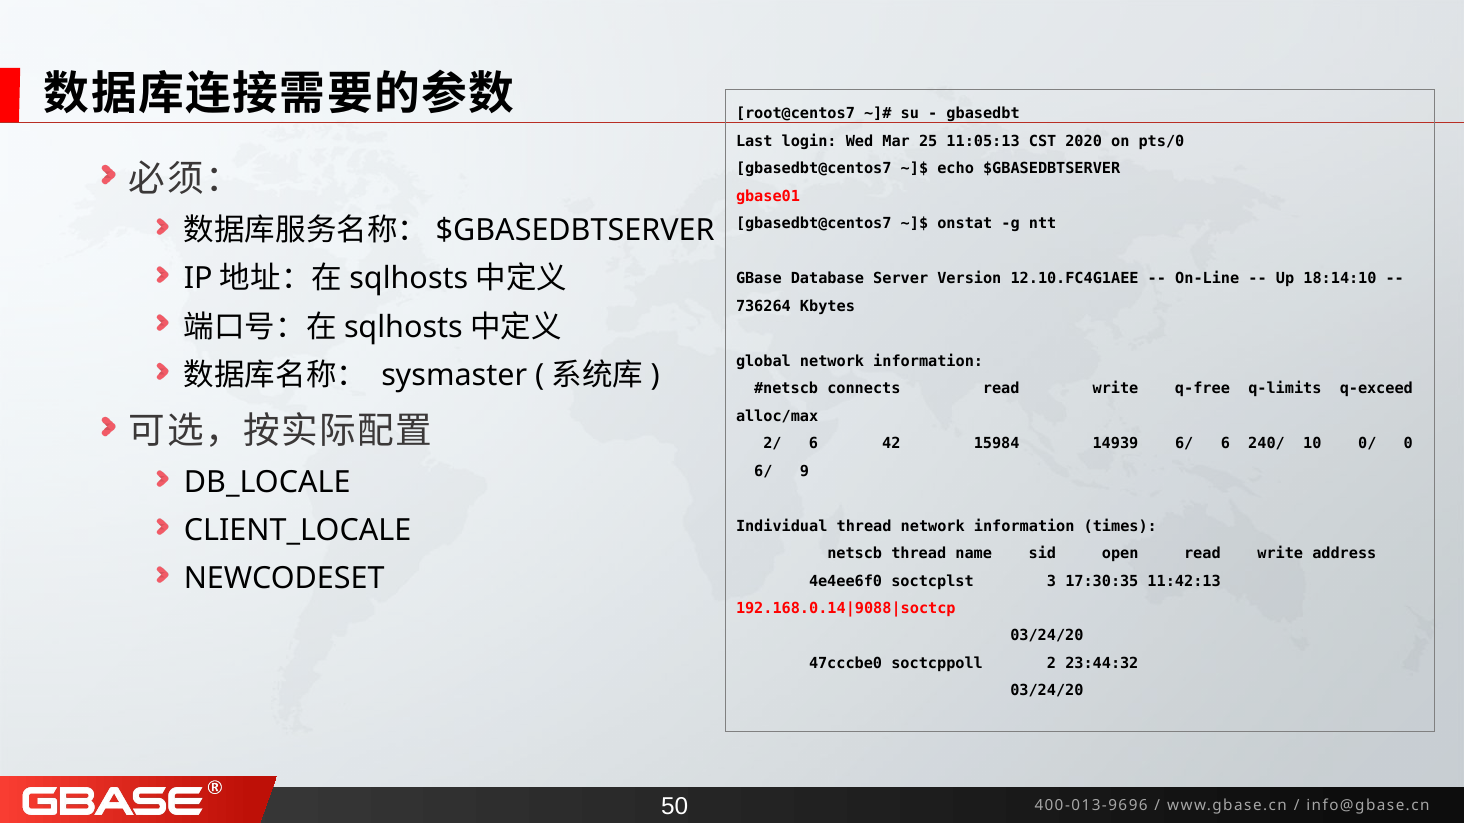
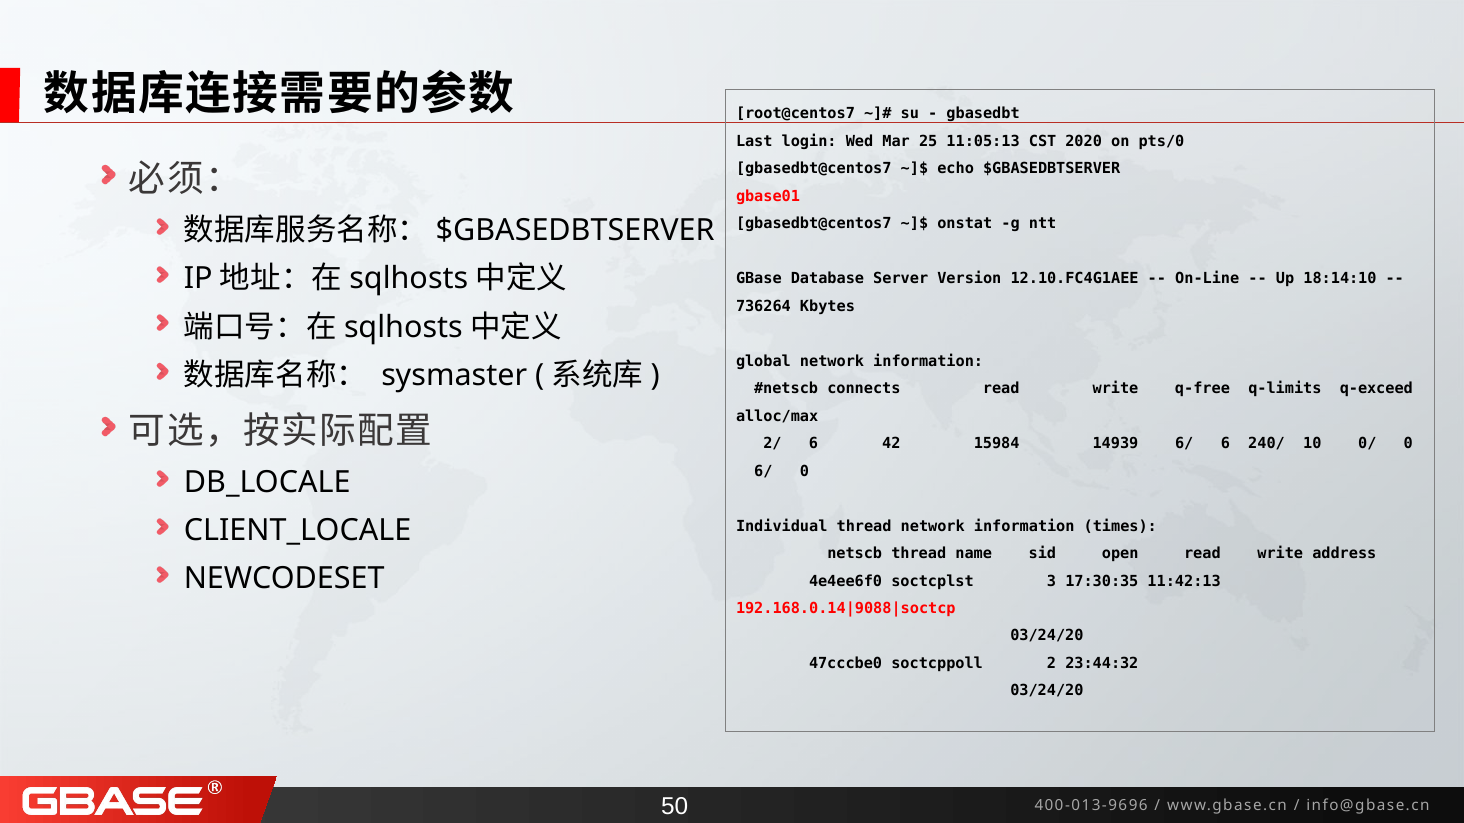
6/ 9: 9 -> 0 (805, 471)
